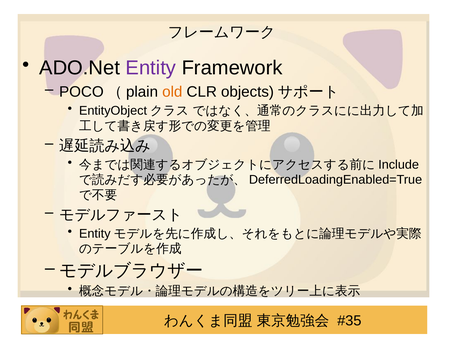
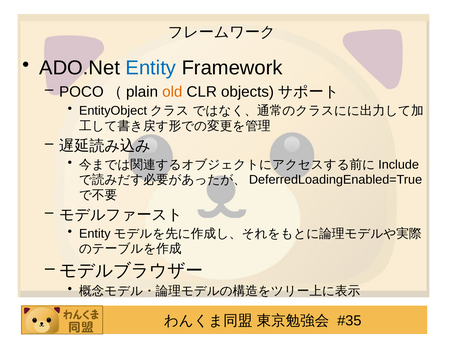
Entity colour: purple -> blue (151, 68)
